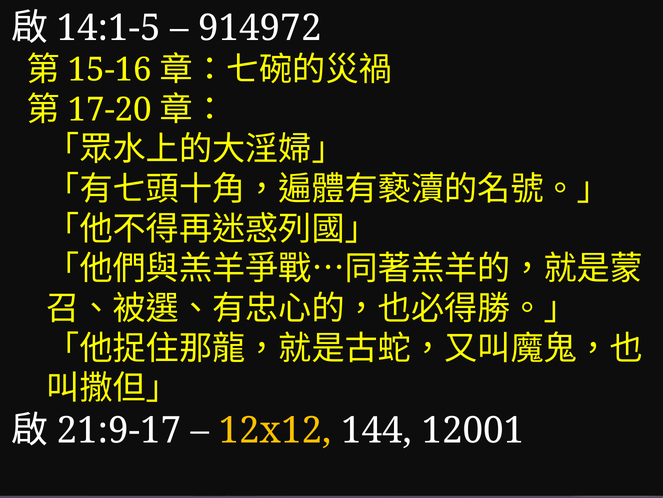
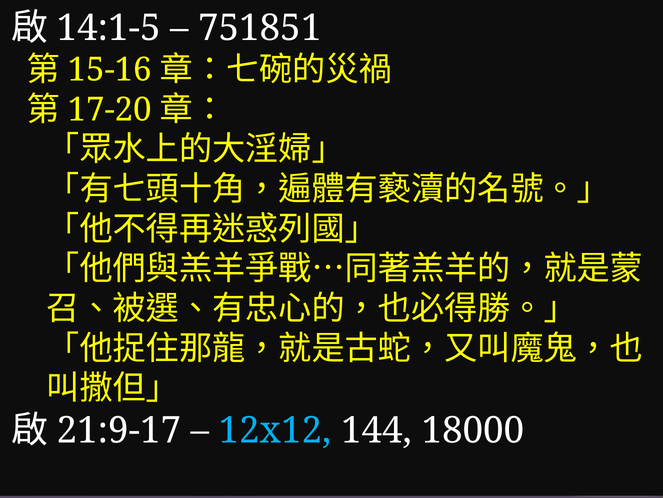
914972: 914972 -> 751851 (260, 28)
12x12 colour: yellow -> light blue (275, 430)
12001: 12001 -> 18000 (473, 430)
